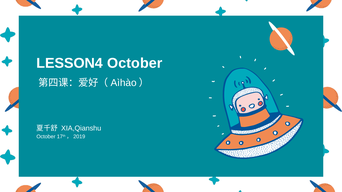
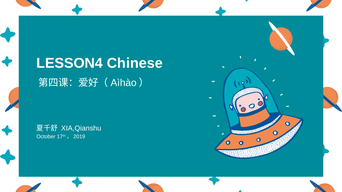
LESSON4 October: October -> Chinese (135, 63)
